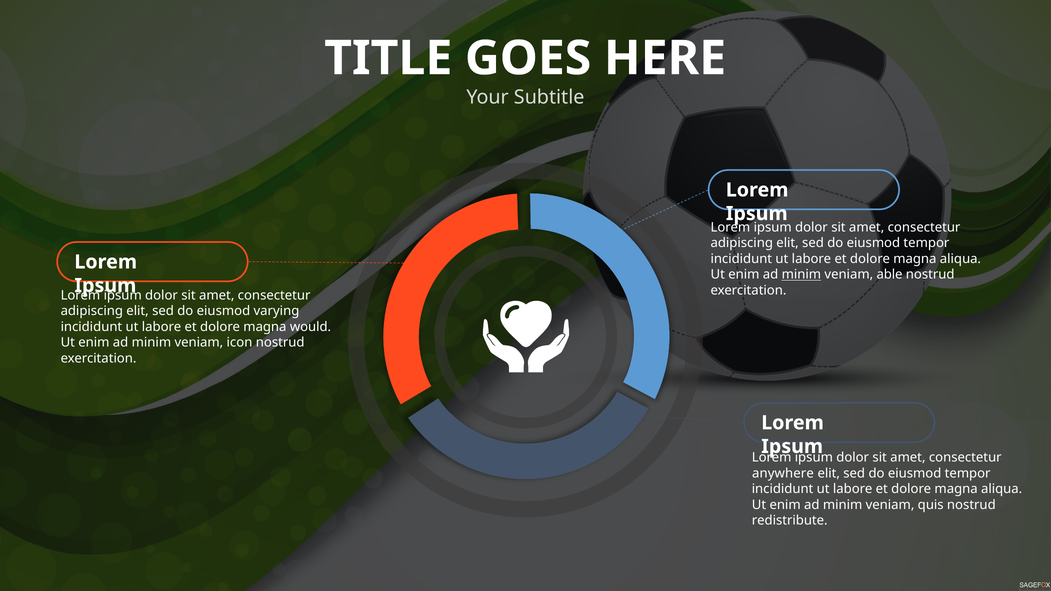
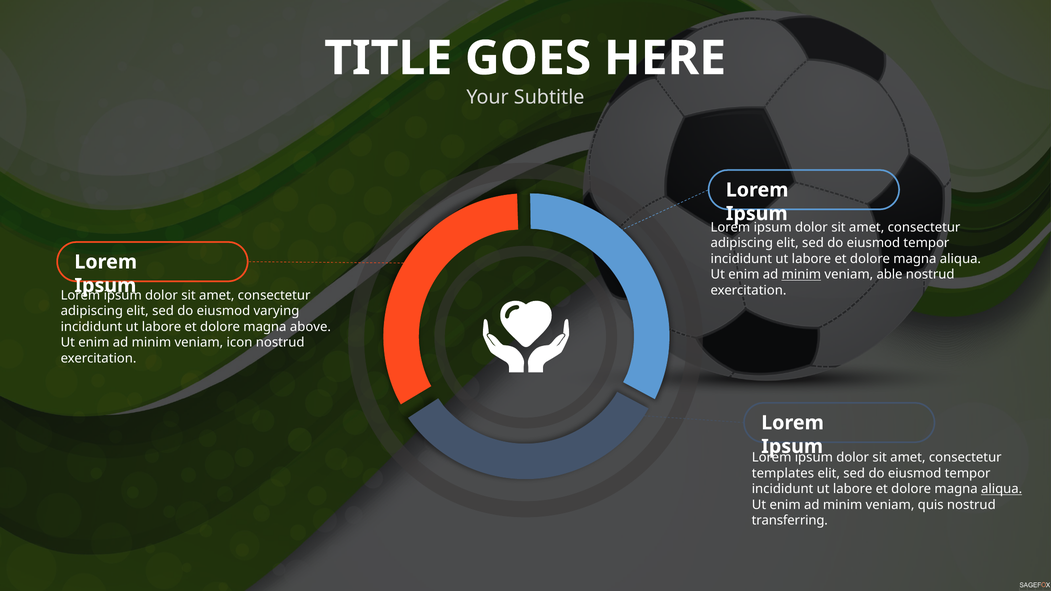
would: would -> above (310, 327)
anywhere: anywhere -> templates (783, 474)
aliqua underline: none -> present (1002, 489)
redistribute: redistribute -> transferring (790, 521)
